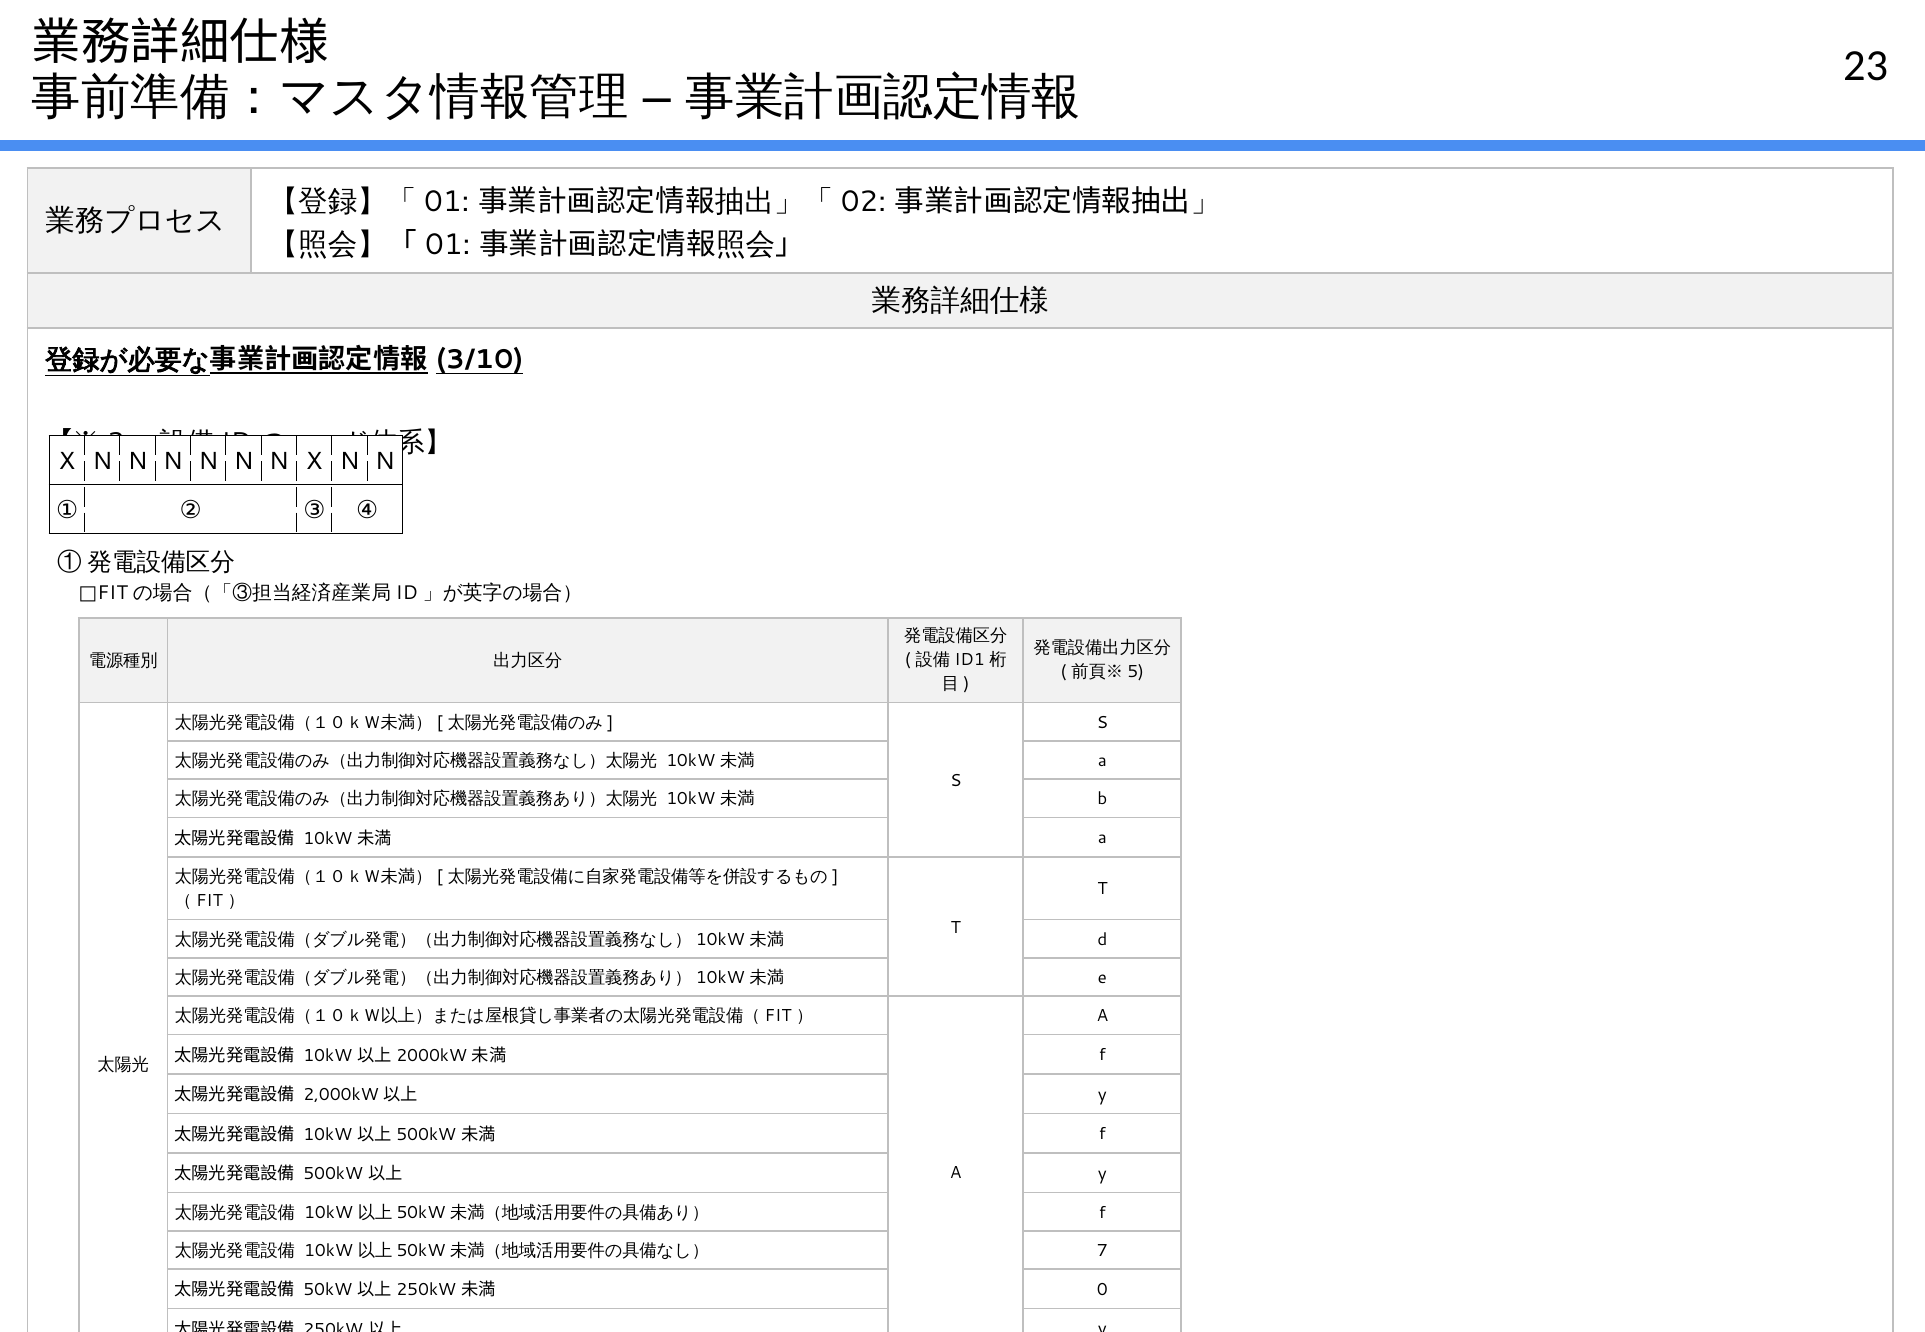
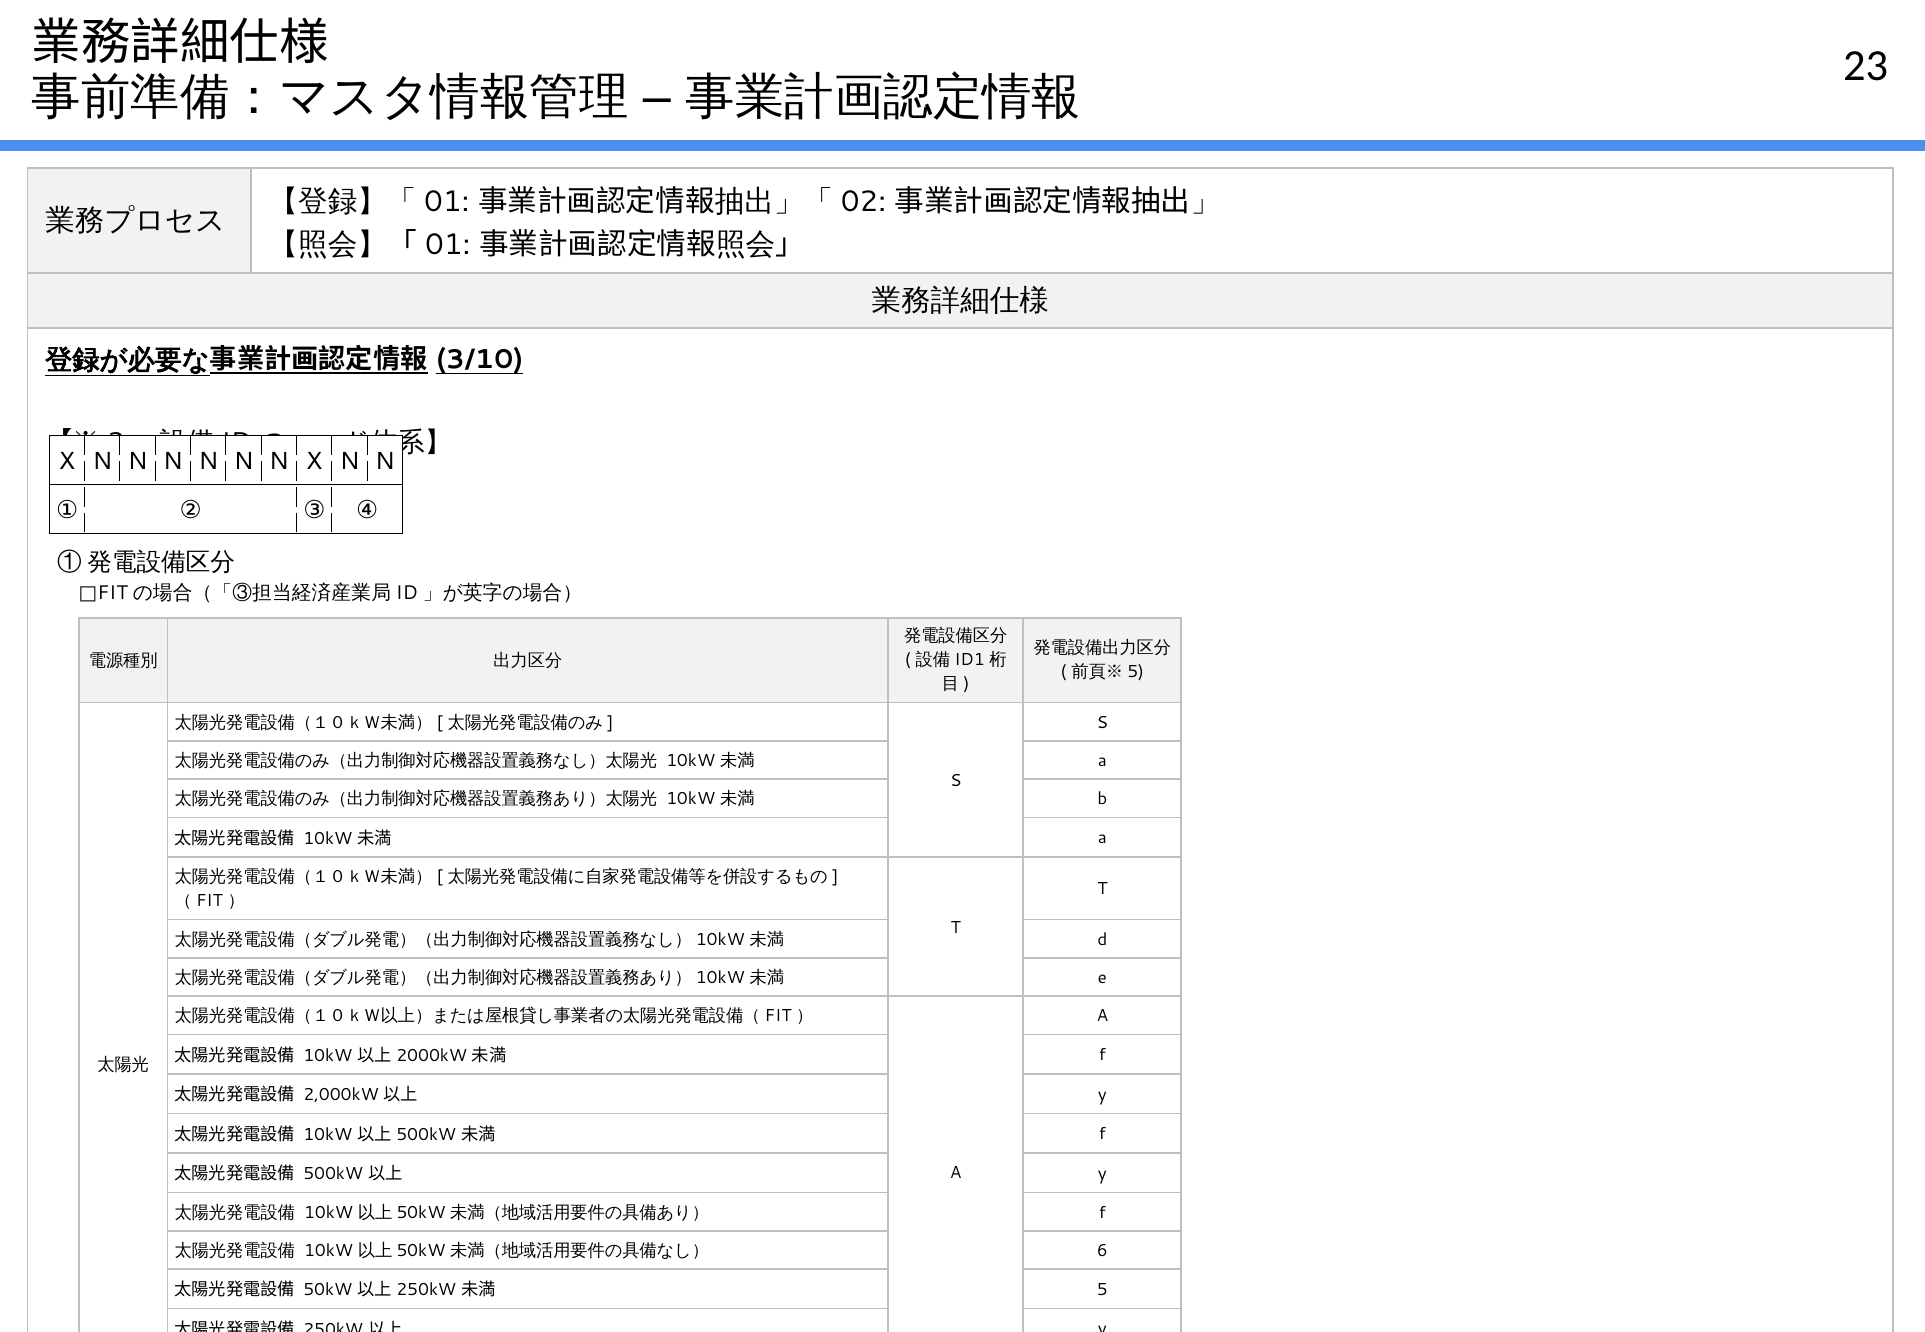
7: 7 -> 6 (1102, 1251)
0: 0 -> 5 (1102, 1290)
